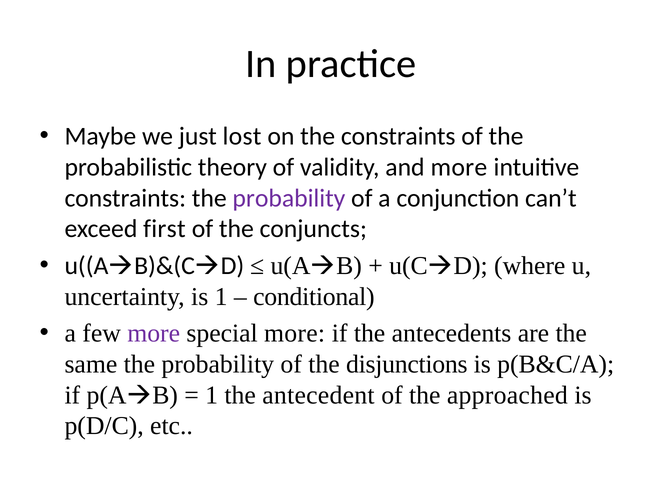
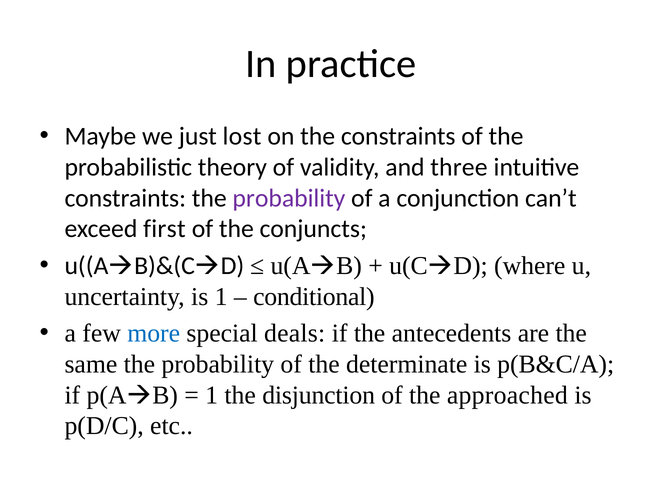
and more: more -> three (459, 167)
more colour: purple -> blue (154, 334)
special more: more -> deals (295, 334)
disjunctions: disjunctions -> determinate (407, 365)
antecedent: antecedent -> disjunction (319, 395)
